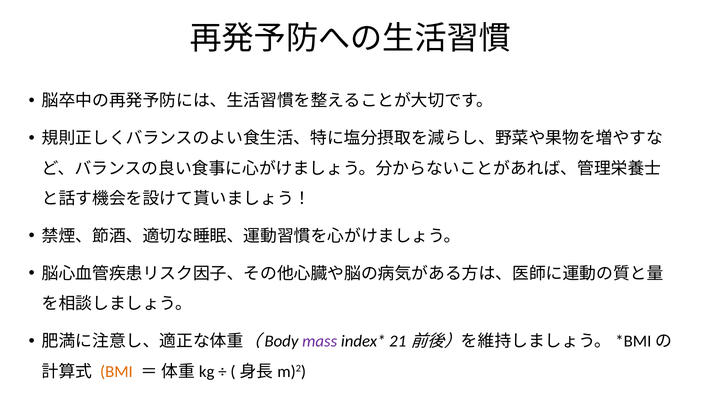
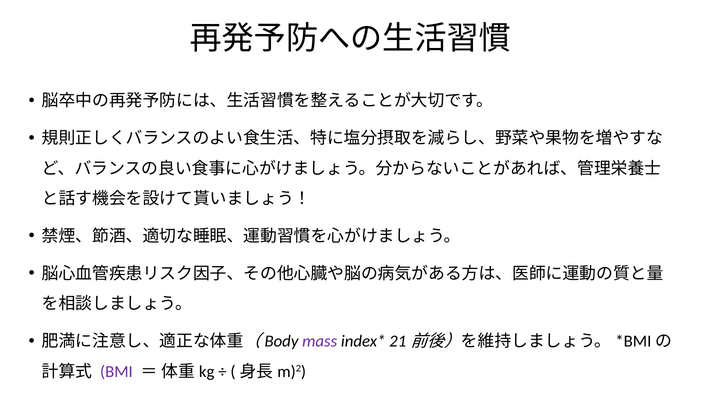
BMI colour: orange -> purple (116, 372)
